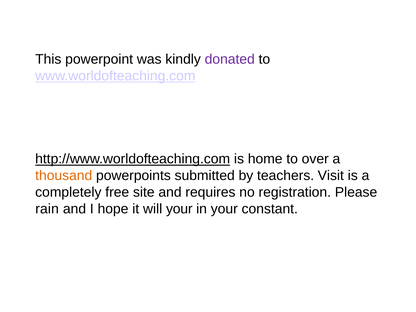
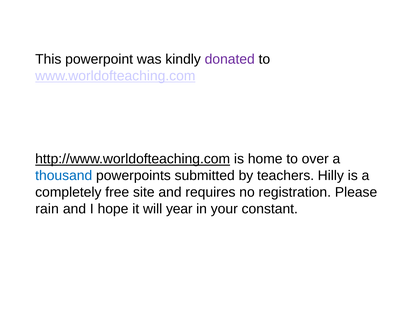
thousand colour: orange -> blue (64, 176)
Visit: Visit -> Hilly (331, 176)
will your: your -> year (179, 209)
